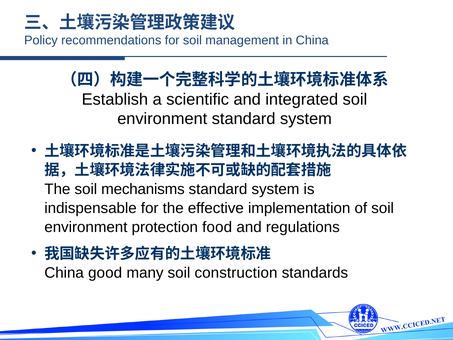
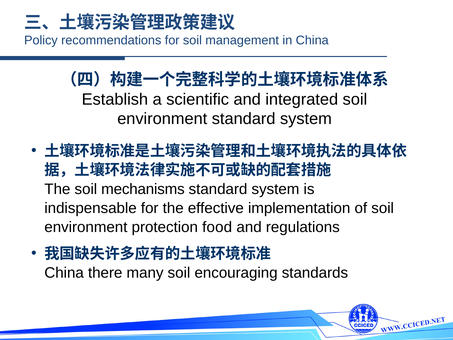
good: good -> there (105, 273)
construction: construction -> encouraging (236, 273)
